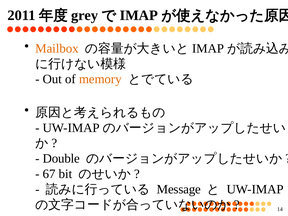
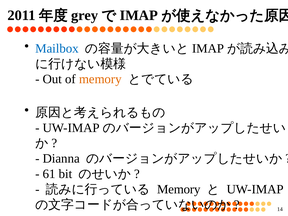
Mailbox colour: orange -> blue (57, 48)
Double: Double -> Dianna (61, 159)
67: 67 -> 61 (49, 174)
Message: Message -> Memory (179, 189)
